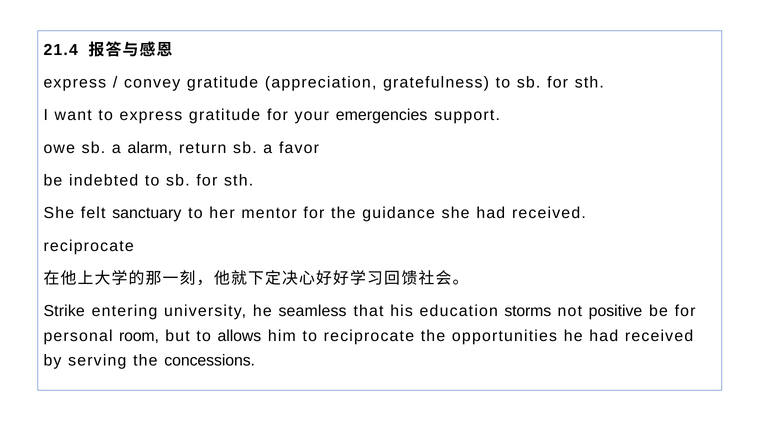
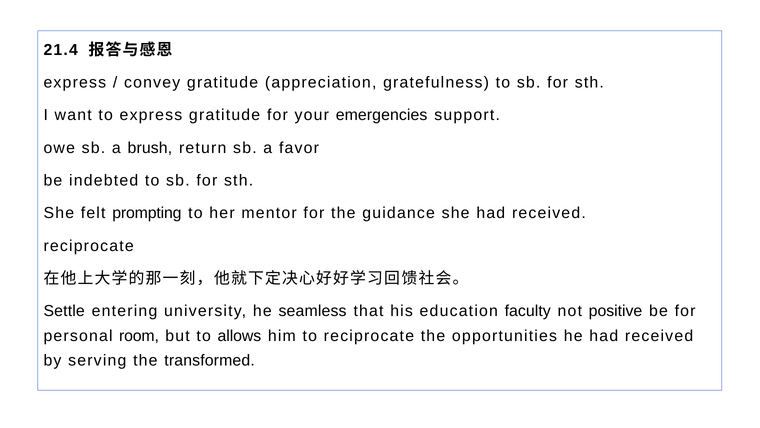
alarm: alarm -> brush (150, 148)
sanctuary: sanctuary -> prompting (147, 213)
Strike: Strike -> Settle (64, 311)
storms: storms -> faculty (528, 311)
concessions: concessions -> transformed (210, 360)
